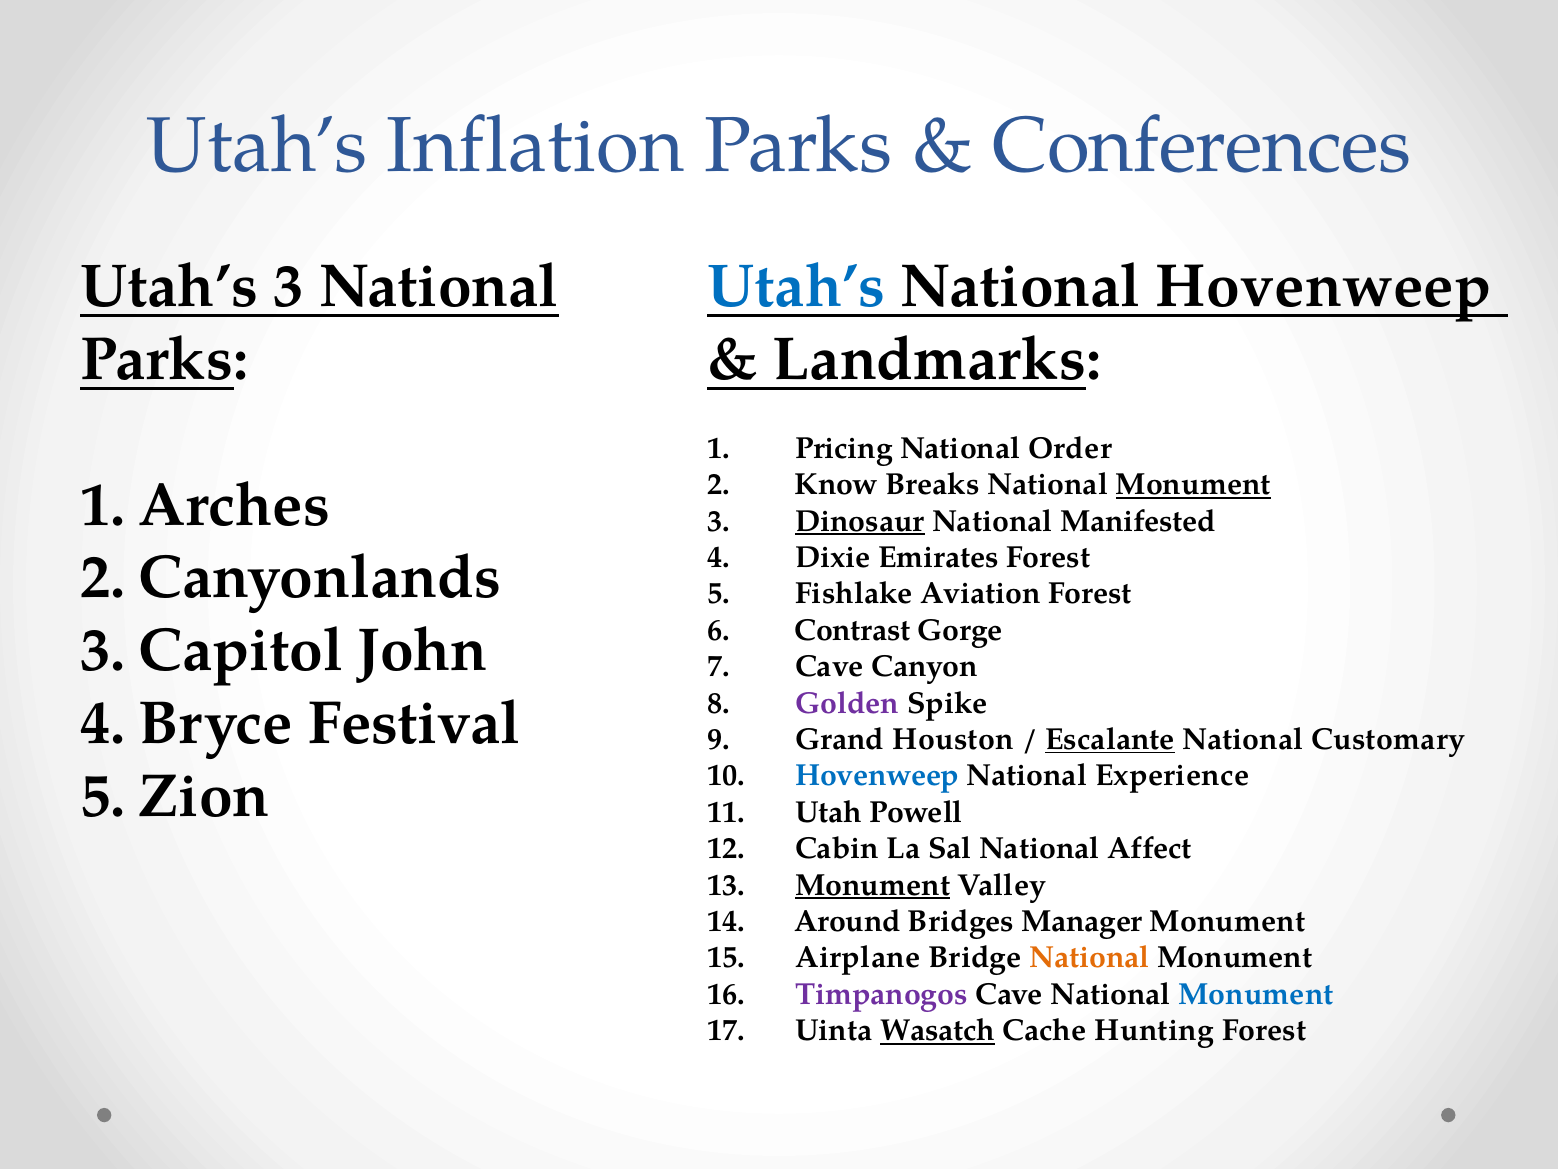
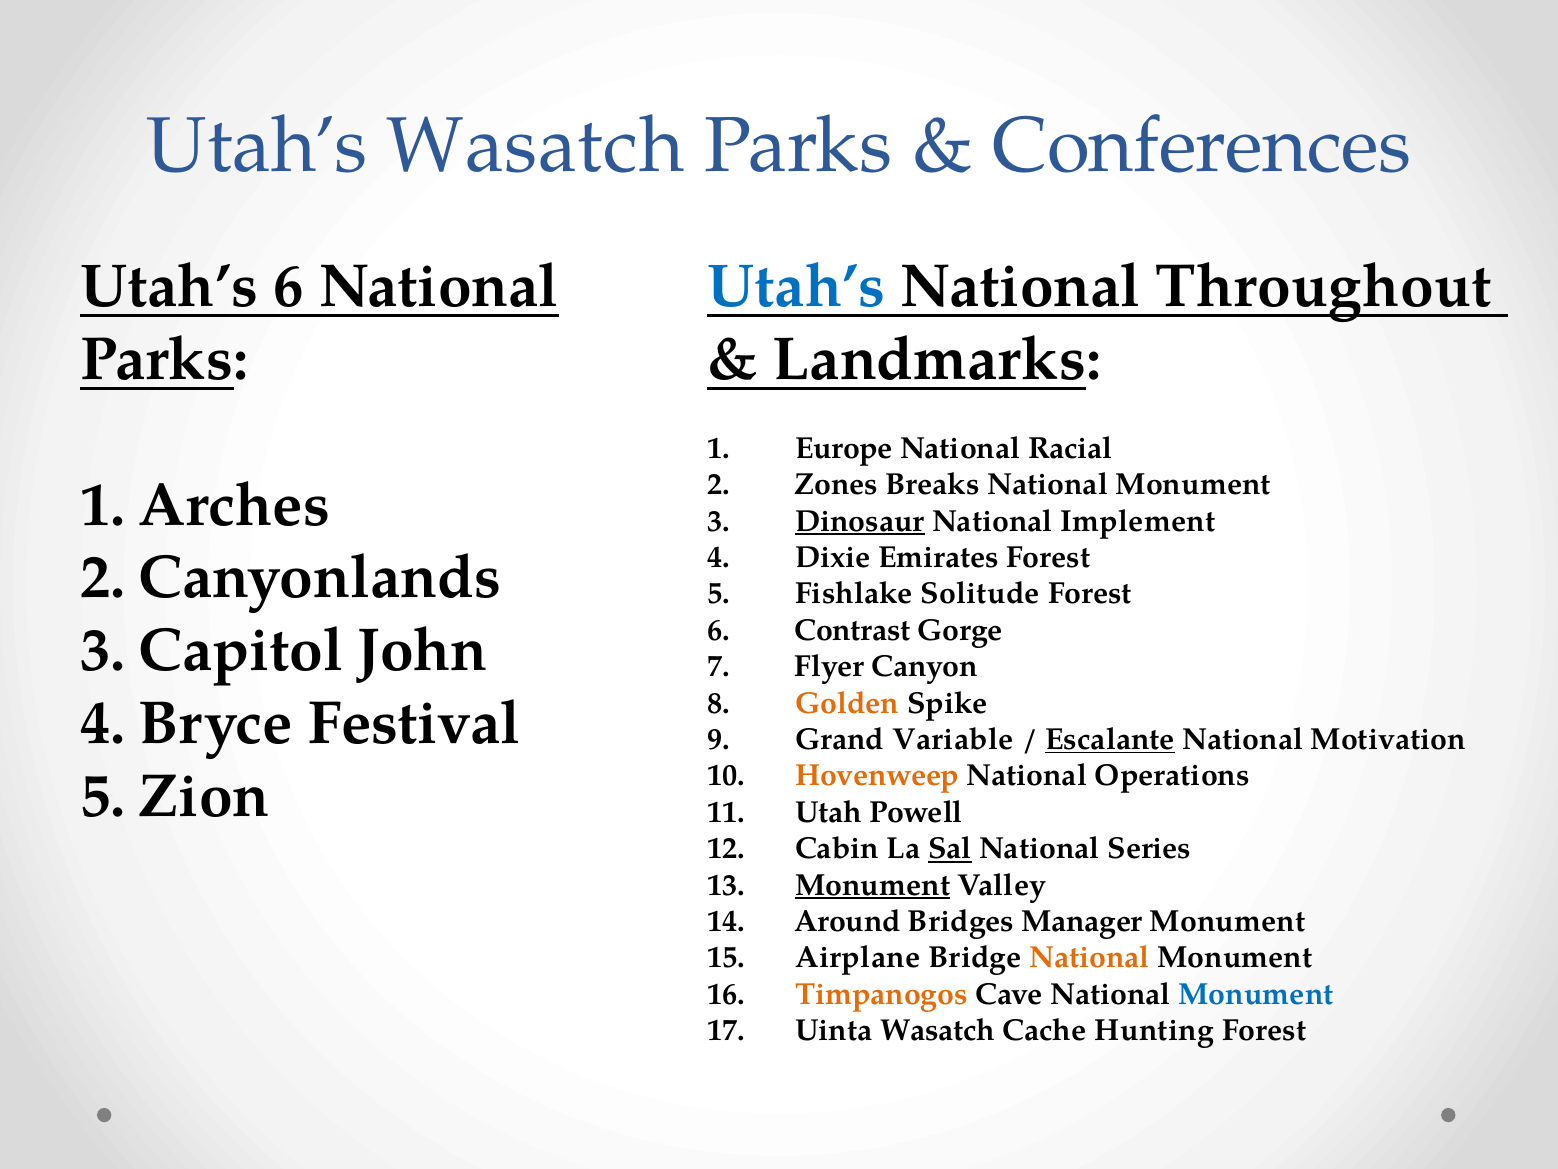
Utah’s Inflation: Inflation -> Wasatch (535, 146)
Utah’s 3: 3 -> 6 (289, 287)
National Hovenweep: Hovenweep -> Throughout (1324, 287)
Pricing: Pricing -> Europe (844, 448)
Order: Order -> Racial (1071, 448)
Know: Know -> Zones (836, 485)
Monument underline: present -> none (1193, 485)
Manifested: Manifested -> Implement (1138, 521)
Aviation: Aviation -> Solitude (980, 594)
Cave: Cave -> Flyer (830, 666)
Golden colour: purple -> orange (847, 703)
Houston: Houston -> Variable (953, 739)
Customary: Customary -> Motivation (1388, 739)
Hovenweep colour: blue -> orange (877, 776)
Experience: Experience -> Operations (1172, 776)
Sal underline: none -> present (950, 848)
Affect: Affect -> Series (1150, 848)
Timpanogos colour: purple -> orange (881, 994)
Wasatch underline: present -> none (938, 1030)
